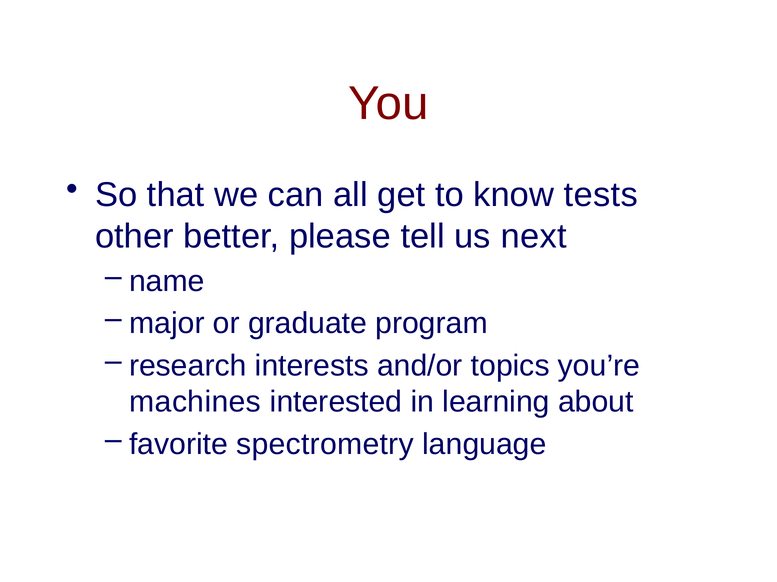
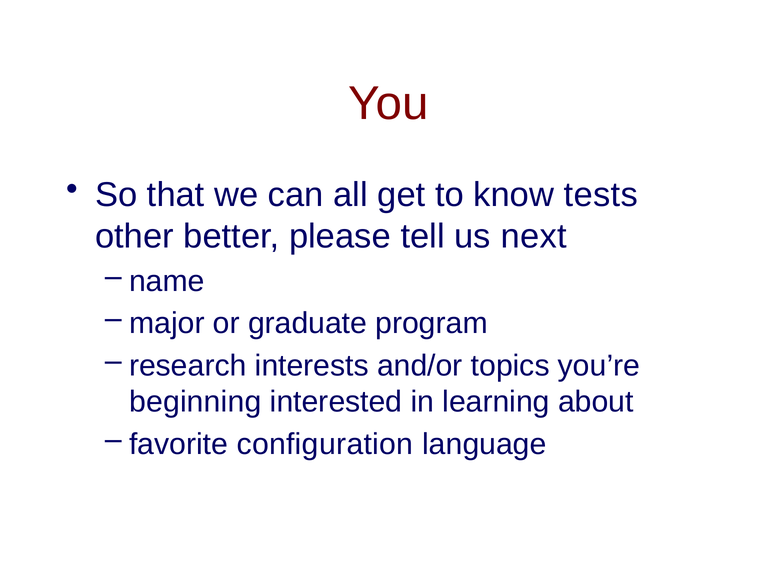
machines: machines -> beginning (195, 402)
spectrometry: spectrometry -> configuration (325, 445)
